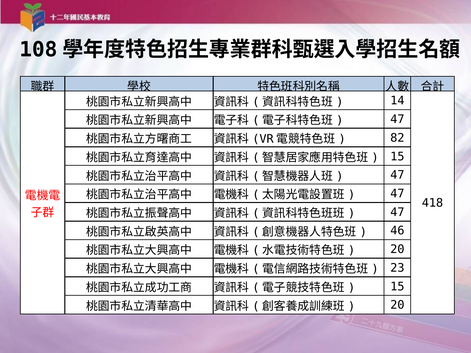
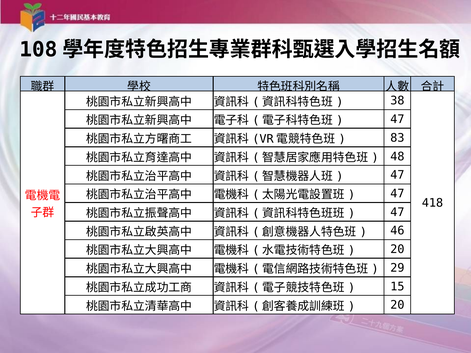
14: 14 -> 38 (397, 101)
82: 82 -> 83 (397, 138)
15: 15 -> 48 (397, 157)
23: 23 -> 29 (397, 268)
